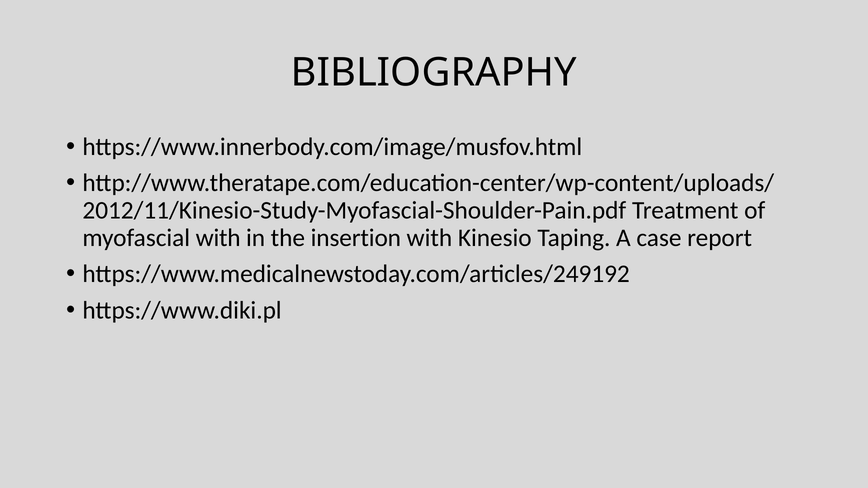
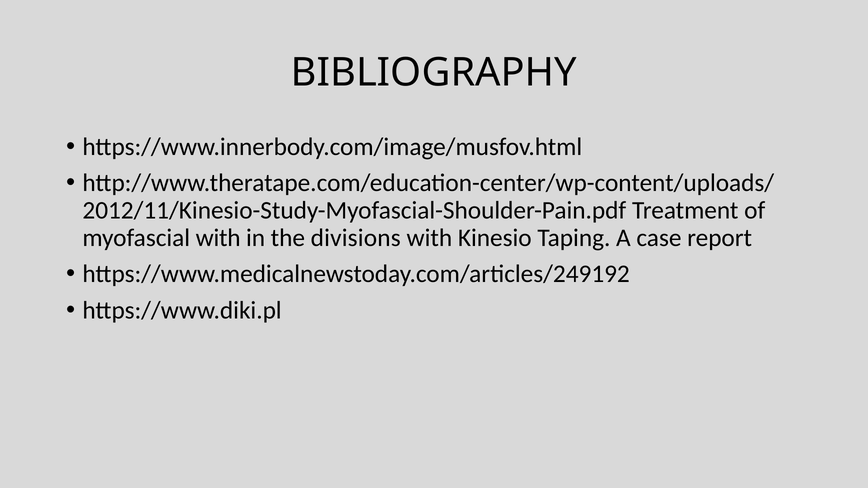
insertion: insertion -> divisions (356, 238)
